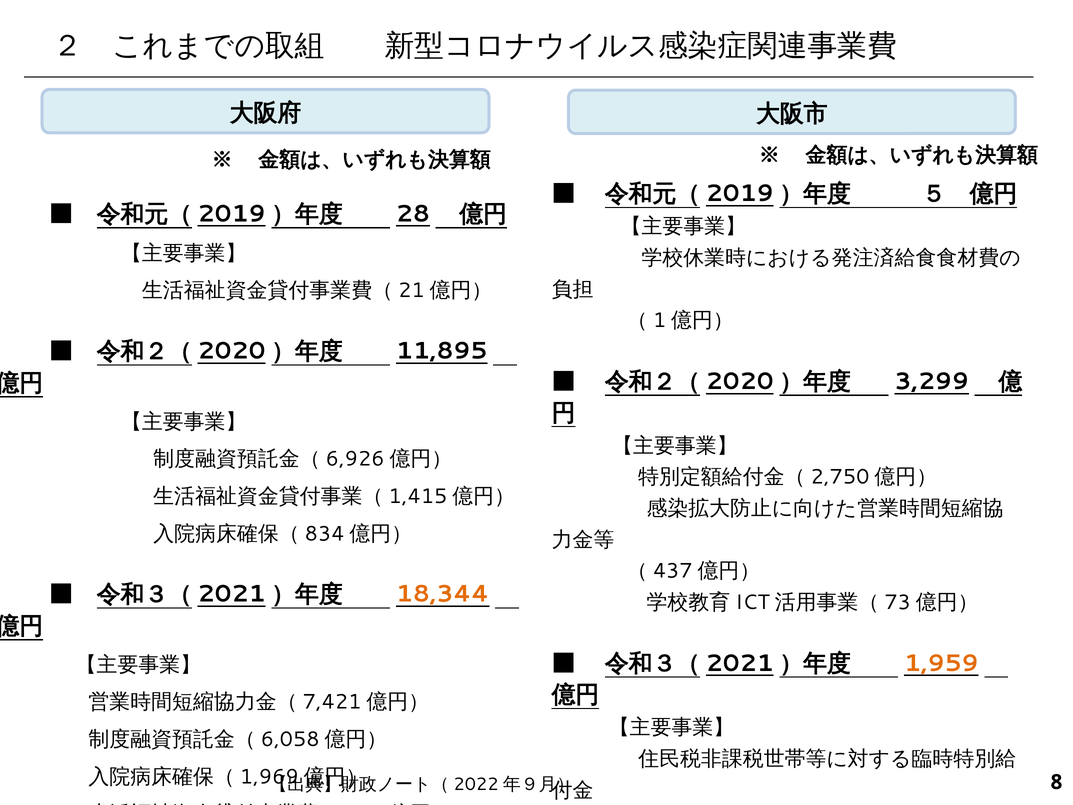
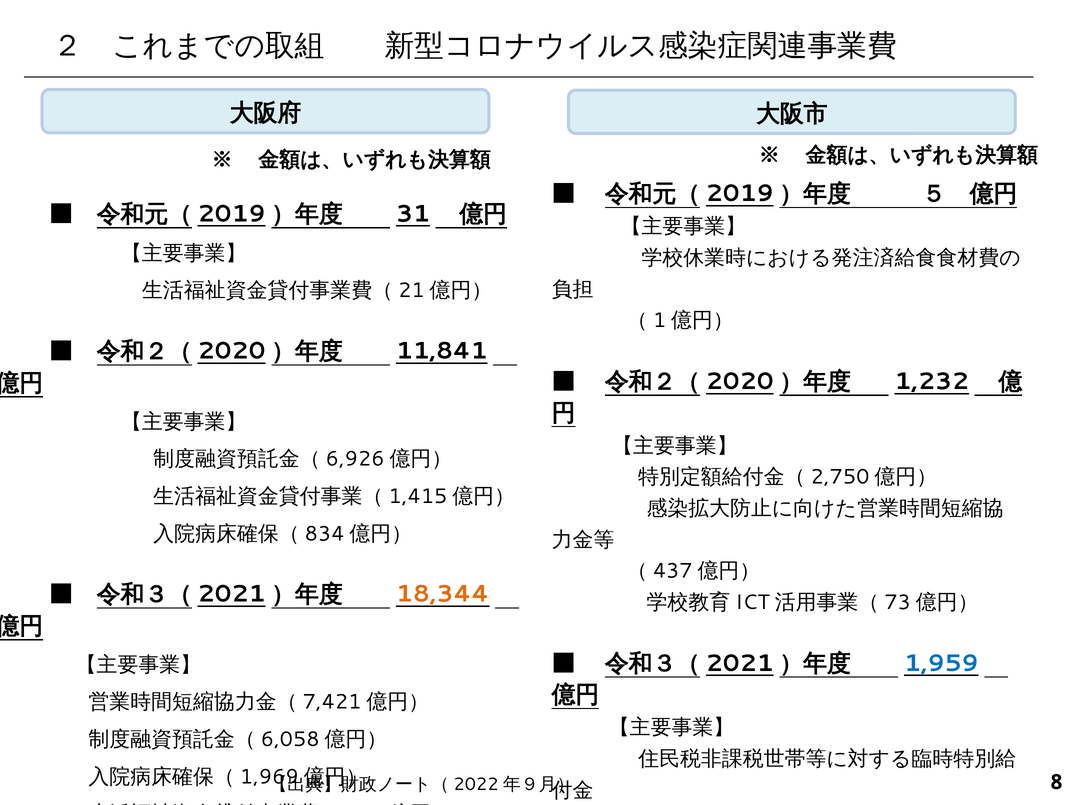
28: 28 -> 31 (413, 214)
11,895: 11,895 -> 11,841 (442, 351)
3,299: 3,299 -> 1,232 (932, 381)
1,959 colour: orange -> blue (941, 663)
